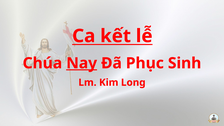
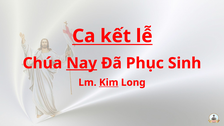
Kim underline: none -> present (109, 82)
